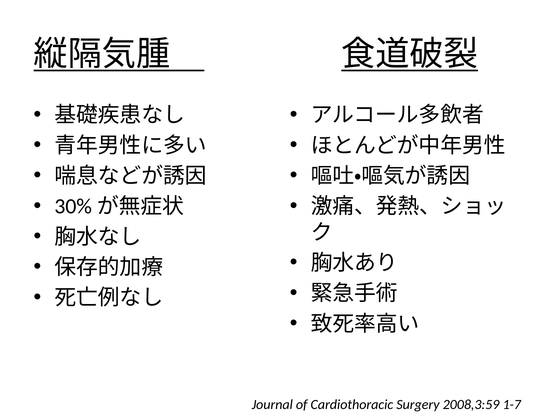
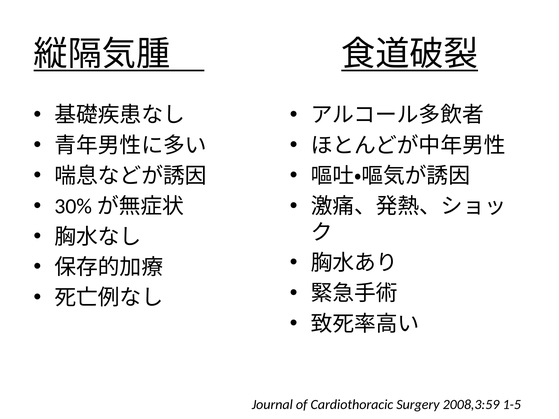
1-7: 1-7 -> 1-5 (512, 405)
